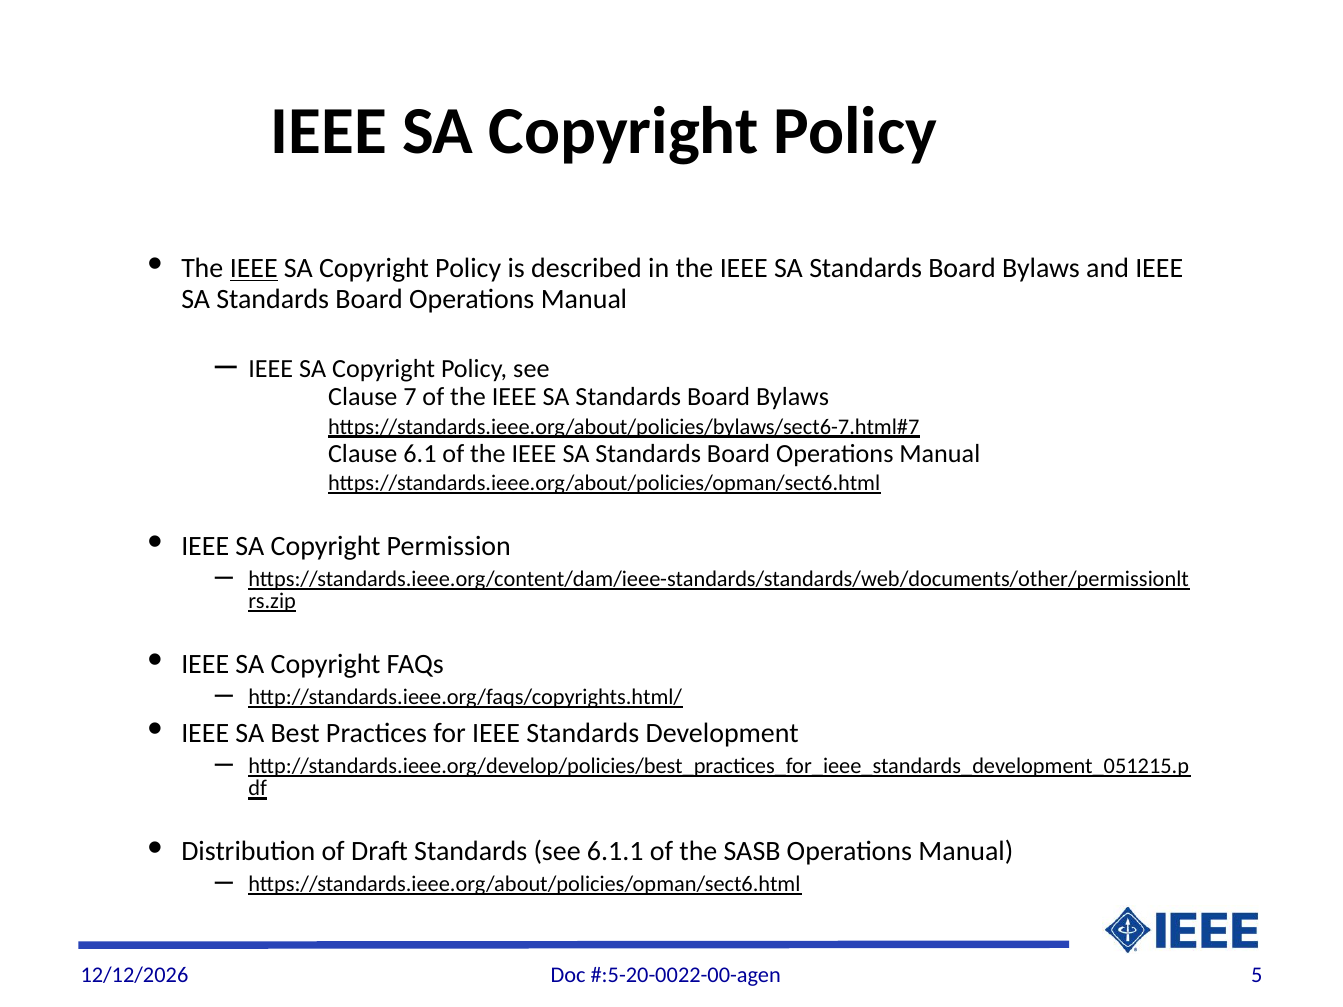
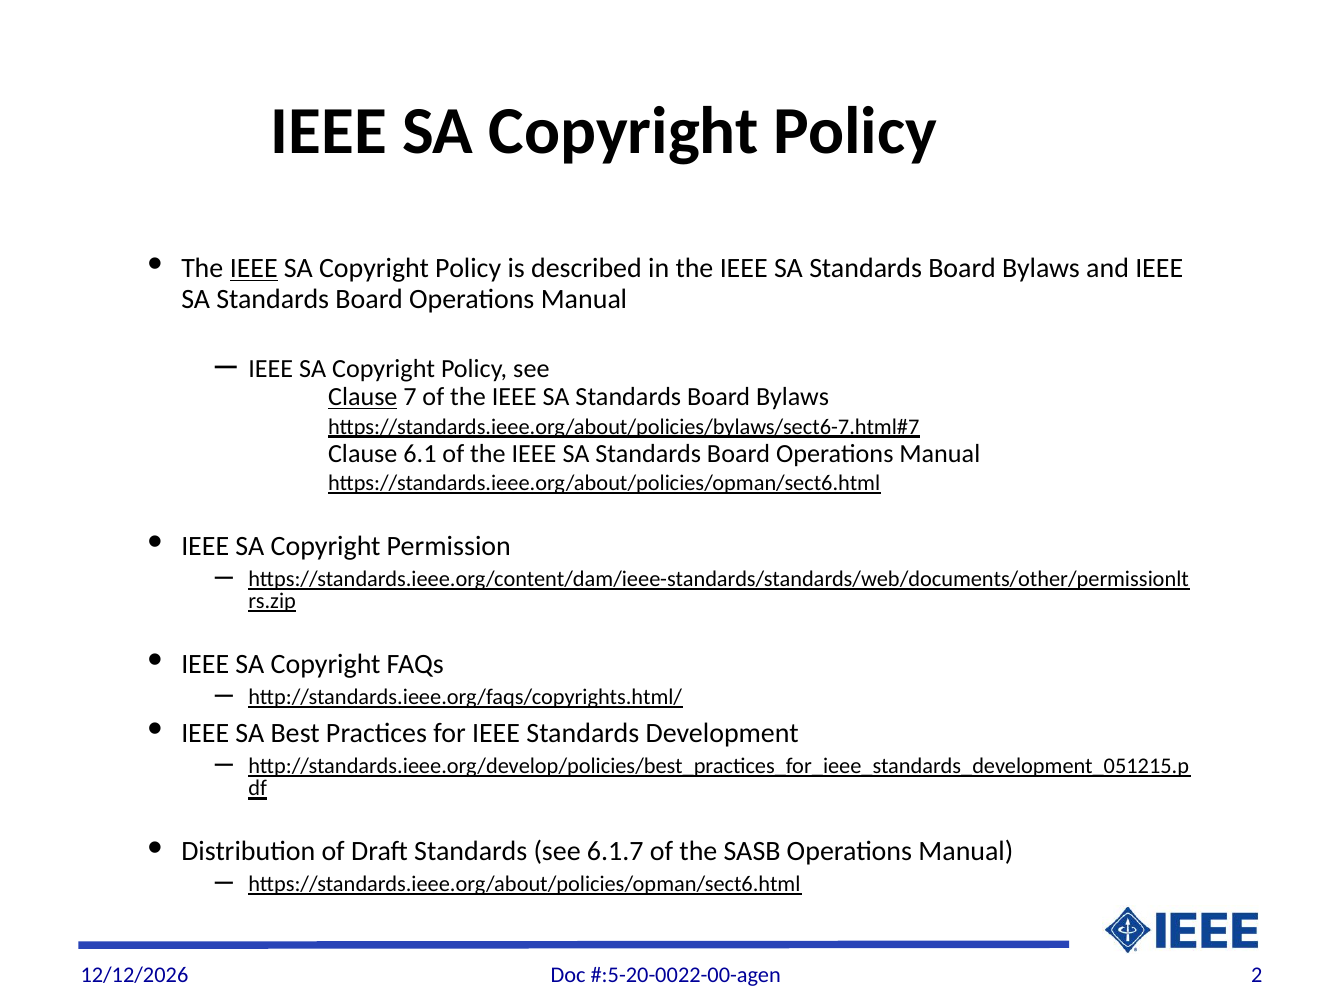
Clause underline: none -> present (363, 397)
6.1.1: 6.1.1 -> 6.1.7 (615, 852)
5: 5 -> 2 (1257, 975)
